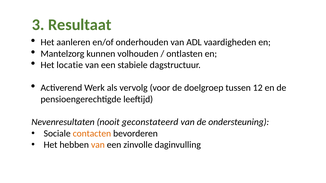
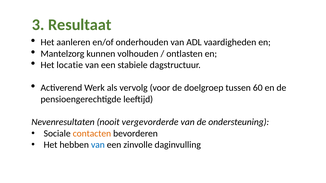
12: 12 -> 60 (258, 88)
geconstateerd: geconstateerd -> vergevorderde (150, 122)
van colour: orange -> blue (98, 145)
